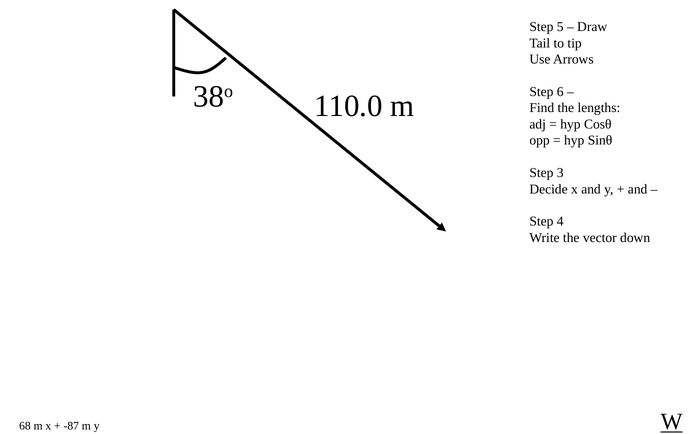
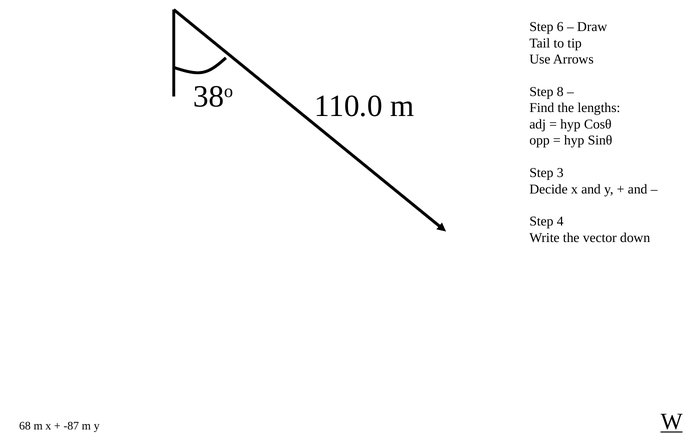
5: 5 -> 6 (560, 27)
6: 6 -> 8 (560, 92)
